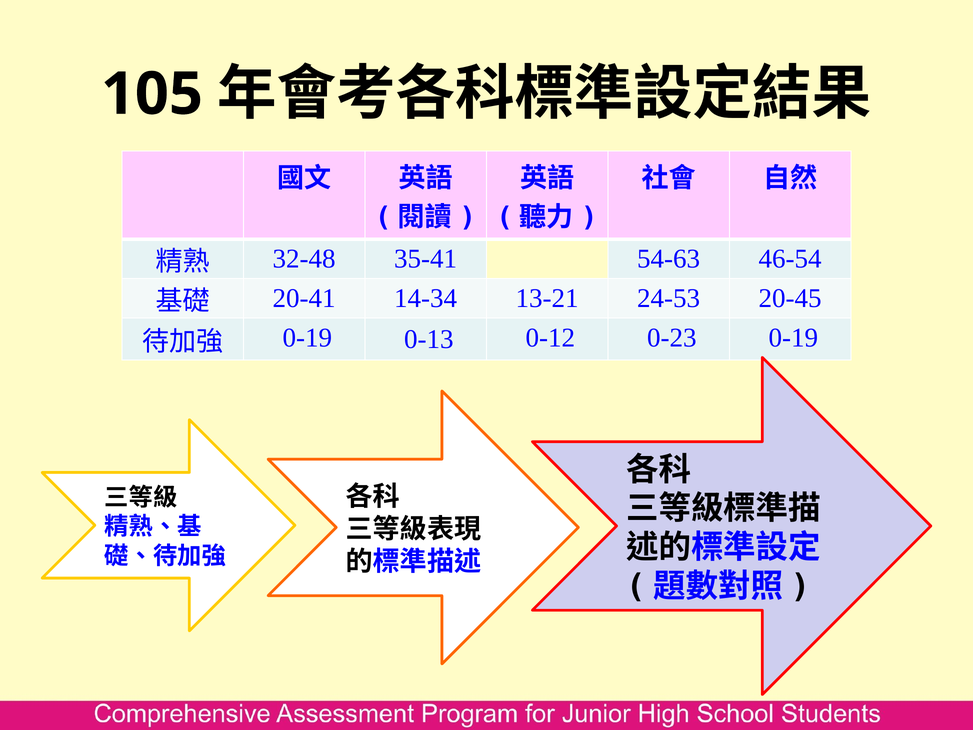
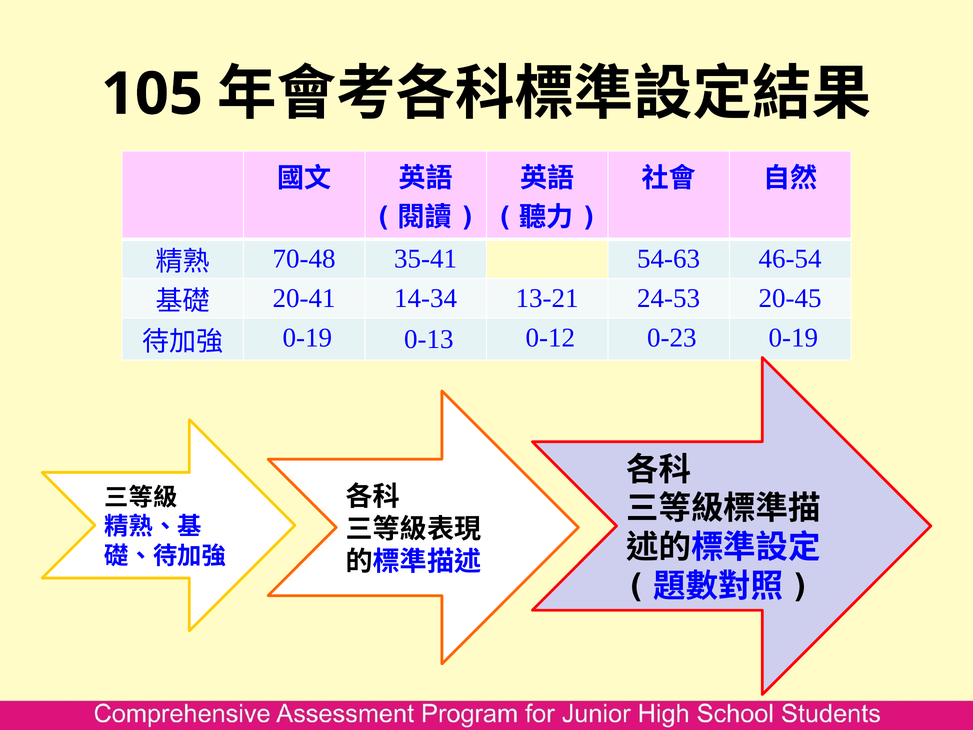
32-48: 32-48 -> 70-48 (304, 259)
